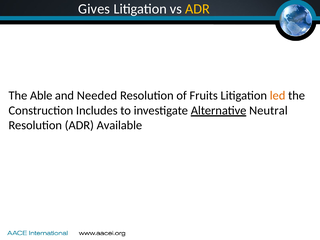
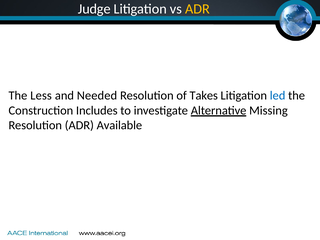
Gives: Gives -> Judge (94, 9)
Able: Able -> Less (41, 95)
Fruits: Fruits -> Takes (204, 95)
led colour: orange -> blue (278, 95)
Neutral: Neutral -> Missing (268, 110)
